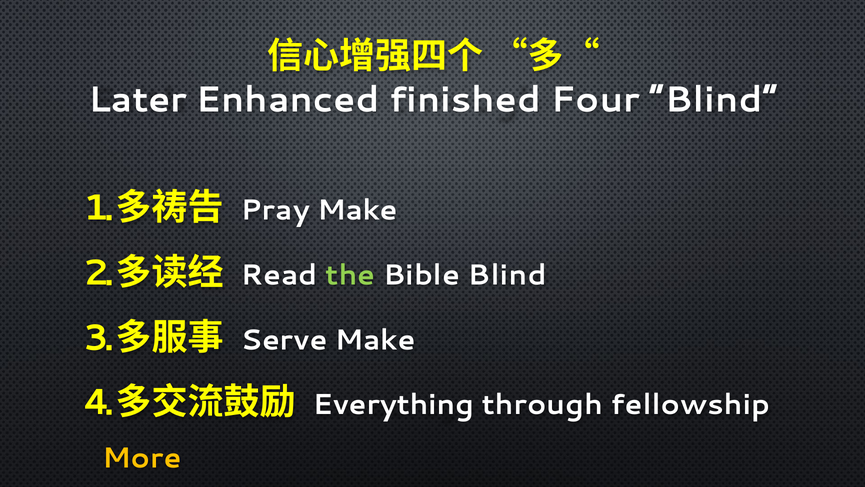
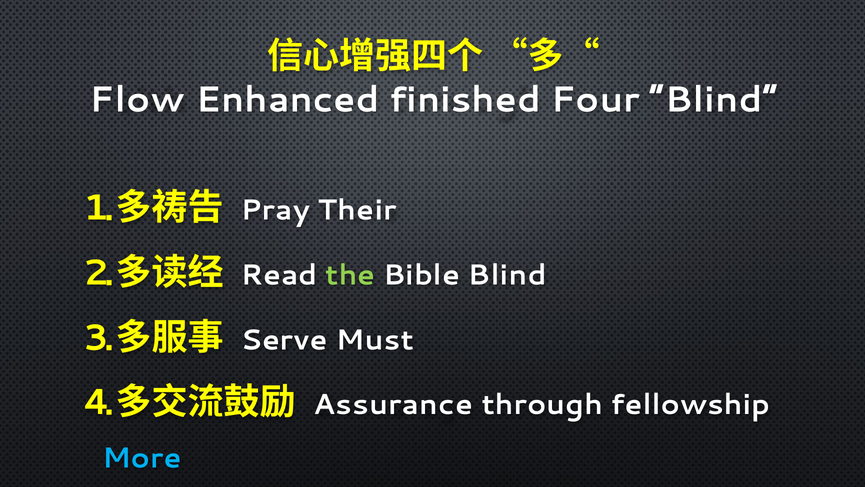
Later: Later -> Flow (137, 100)
Pray Make: Make -> Their (357, 210)
Serve Make: Make -> Must (375, 340)
Everything: Everything -> Assurance (393, 405)
More colour: yellow -> light blue (142, 458)
